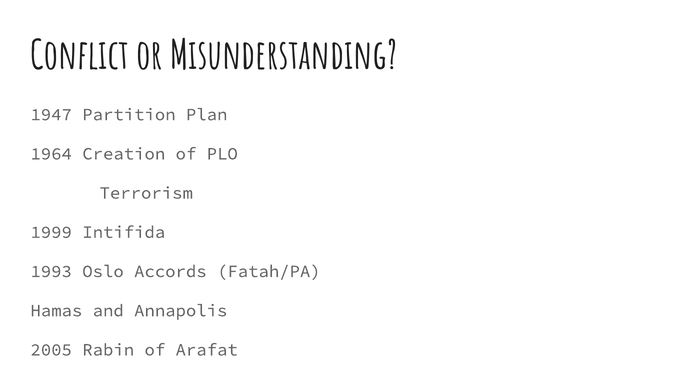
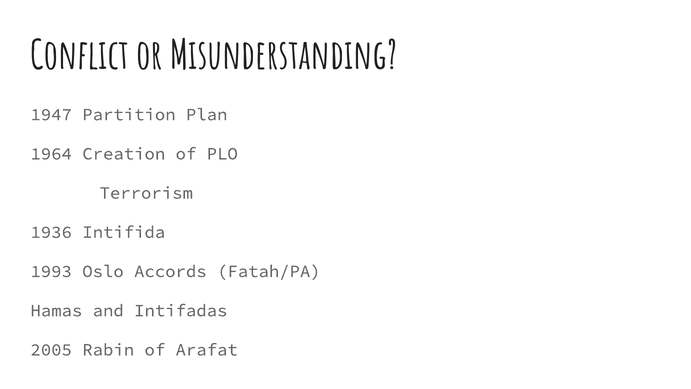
1999: 1999 -> 1936 (51, 232)
Annapolis: Annapolis -> Intifadas (181, 310)
